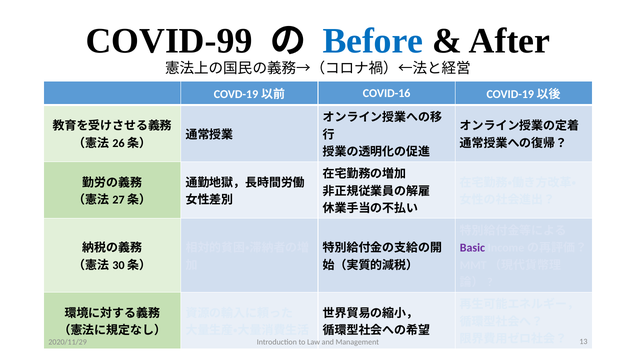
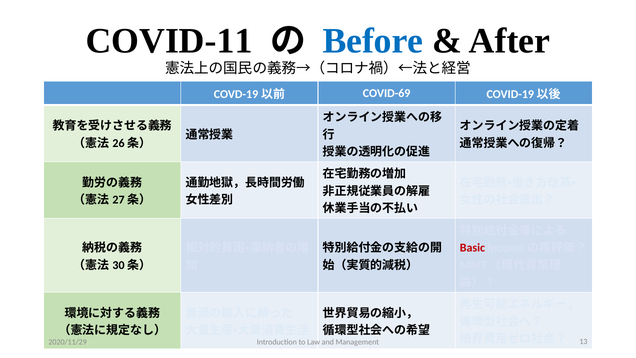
COVID-99: COVID-99 -> COVID-11 (169, 41)
COVID-16: COVID-16 -> COVID-69 (387, 93)
Basic colour: purple -> red (472, 248)
